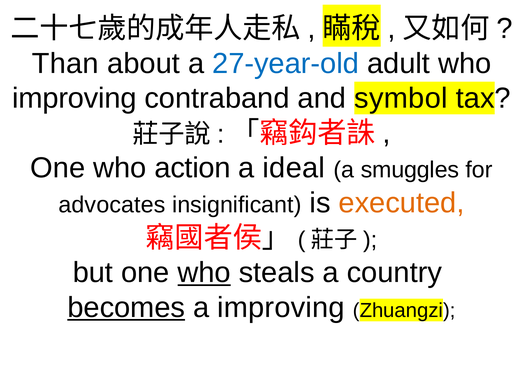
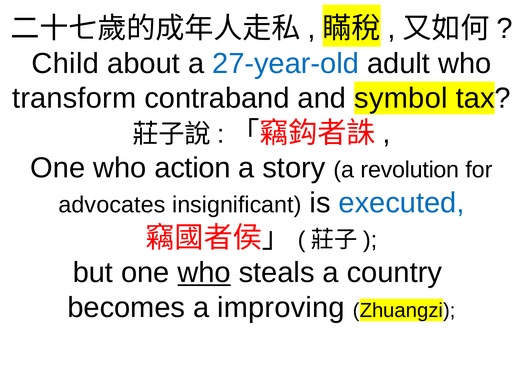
Than: Than -> Child (65, 64)
improving: improving -> transform (74, 98)
ideal: ideal -> story (294, 168)
smuggles: smuggles -> revolution (410, 170)
executed colour: orange -> blue (402, 203)
becomes underline: present -> none (126, 308)
